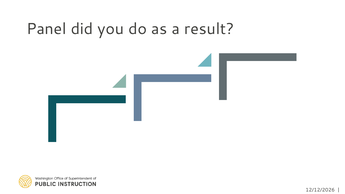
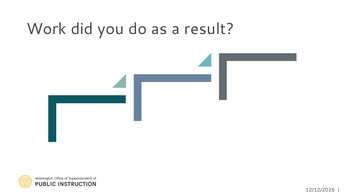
Panel: Panel -> Work (46, 29)
